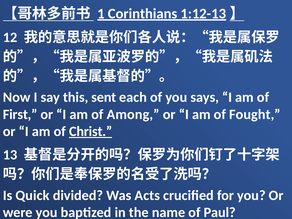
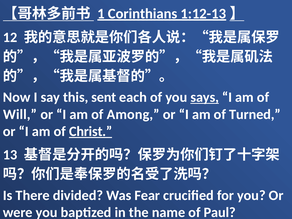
says underline: none -> present (205, 97)
First: First -> Will (20, 114)
Fought: Fought -> Turned (255, 114)
Quick: Quick -> There (33, 195)
Acts: Acts -> Fear (147, 195)
